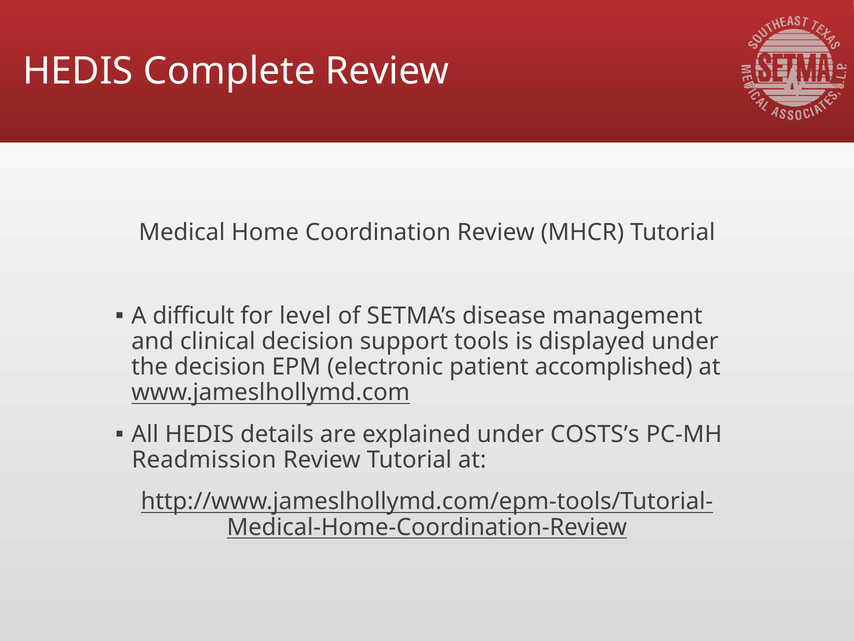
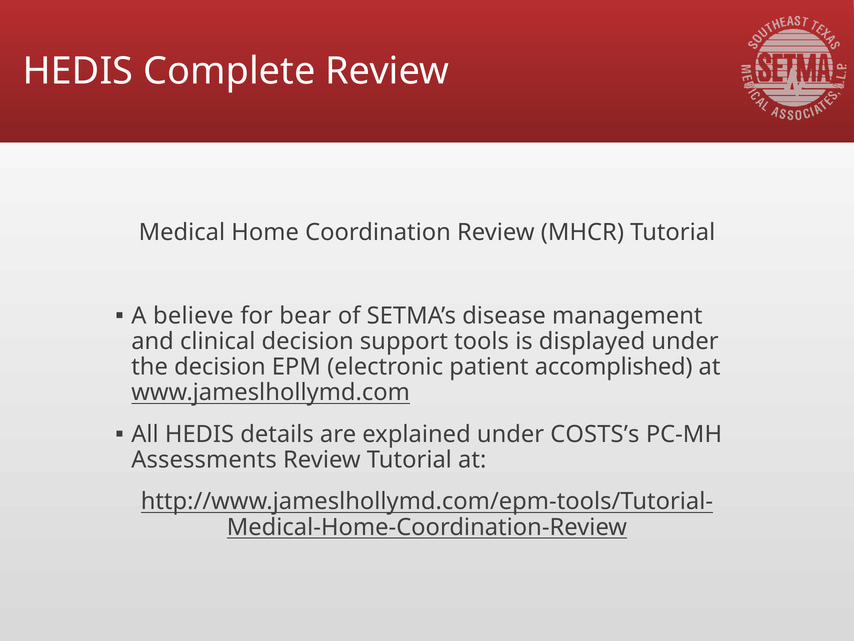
difficult: difficult -> believe (193, 315)
level: level -> bear (305, 315)
Readmission: Readmission -> Assessments (204, 460)
